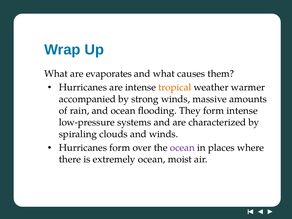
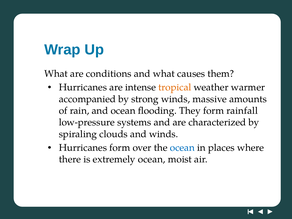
evaporates: evaporates -> conditions (109, 74)
form intense: intense -> rainfall (242, 111)
ocean colour: purple -> blue (182, 148)
